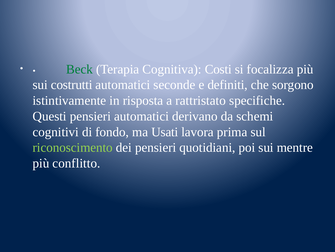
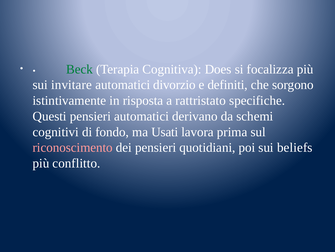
Costi: Costi -> Does (218, 69)
costrutti: costrutti -> invitare (72, 85)
seconde: seconde -> divorzio (174, 85)
riconoscimento colour: light green -> pink (73, 147)
mentre: mentre -> beliefs (295, 147)
